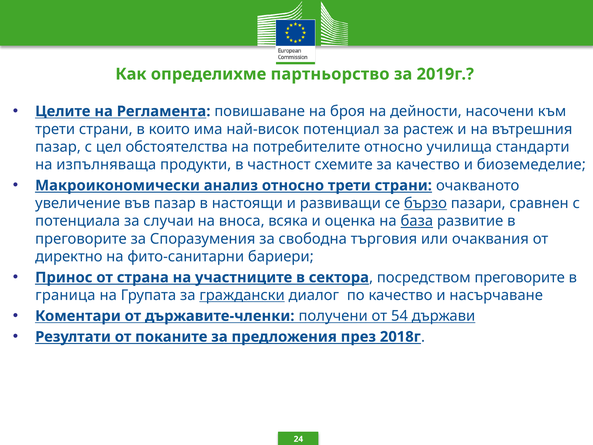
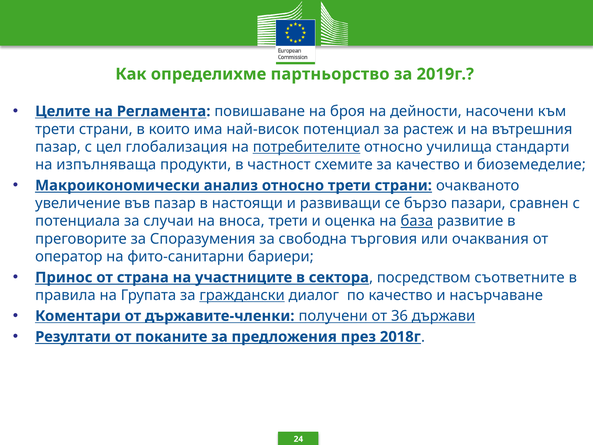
обстоятелства: обстоятелства -> глобализация (177, 147)
потребителите underline: none -> present (307, 147)
бързо underline: present -> none (425, 203)
вноса всяка: всяка -> трети (288, 221)
директно: директно -> оператор (69, 257)
посредством преговорите: преговорите -> съответните (520, 277)
граница: граница -> правила (65, 295)
54: 54 -> 36 (399, 316)
